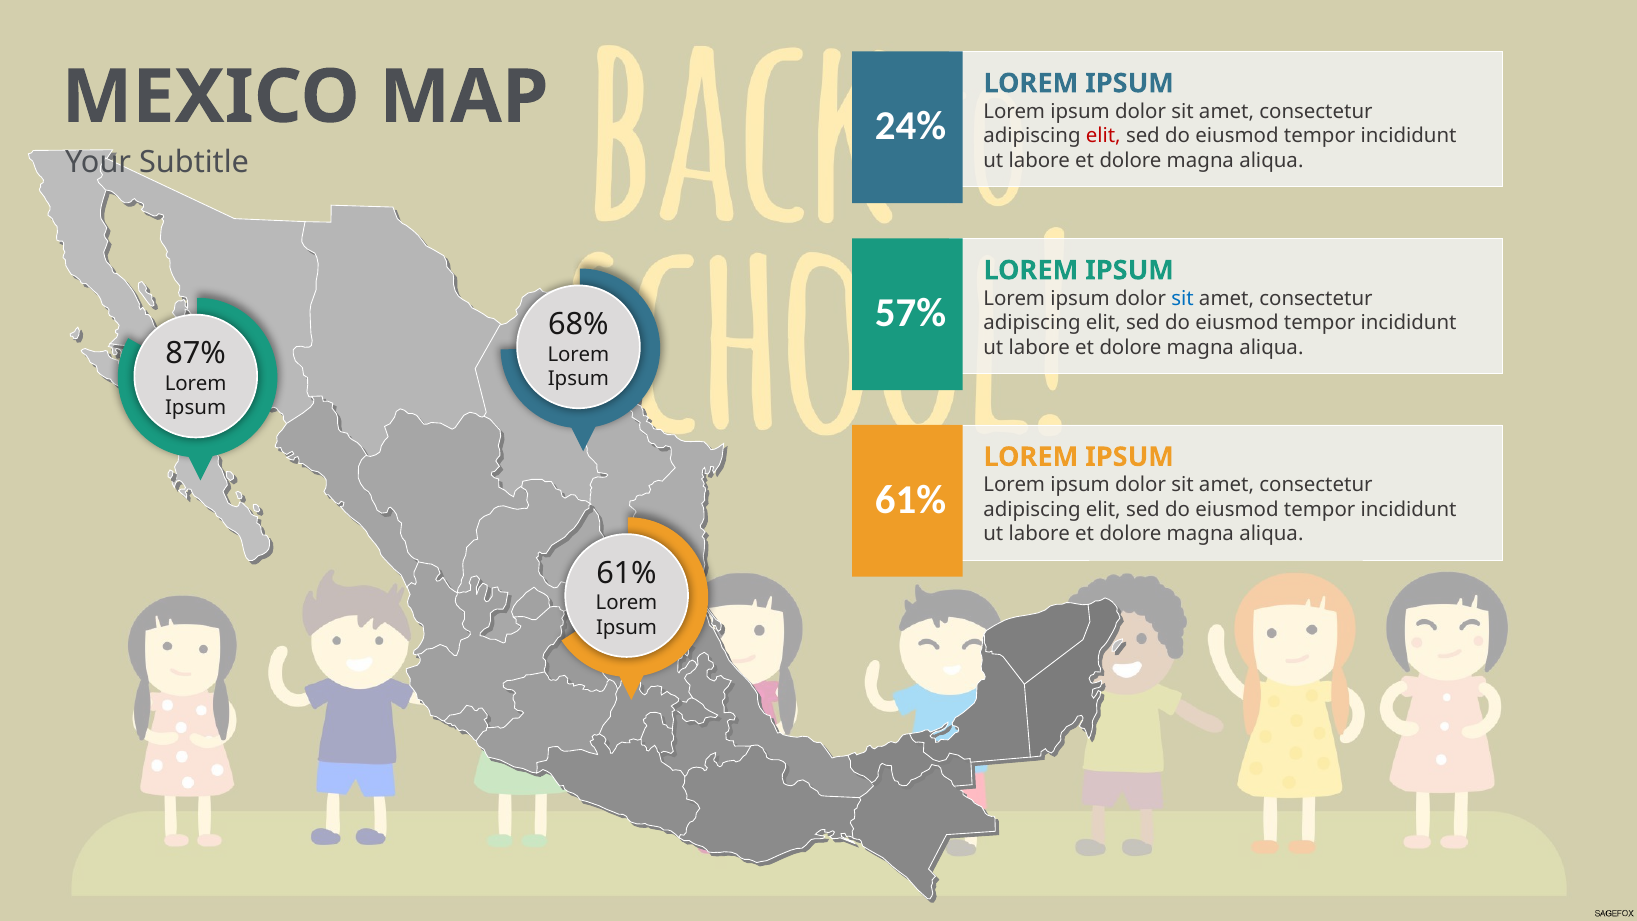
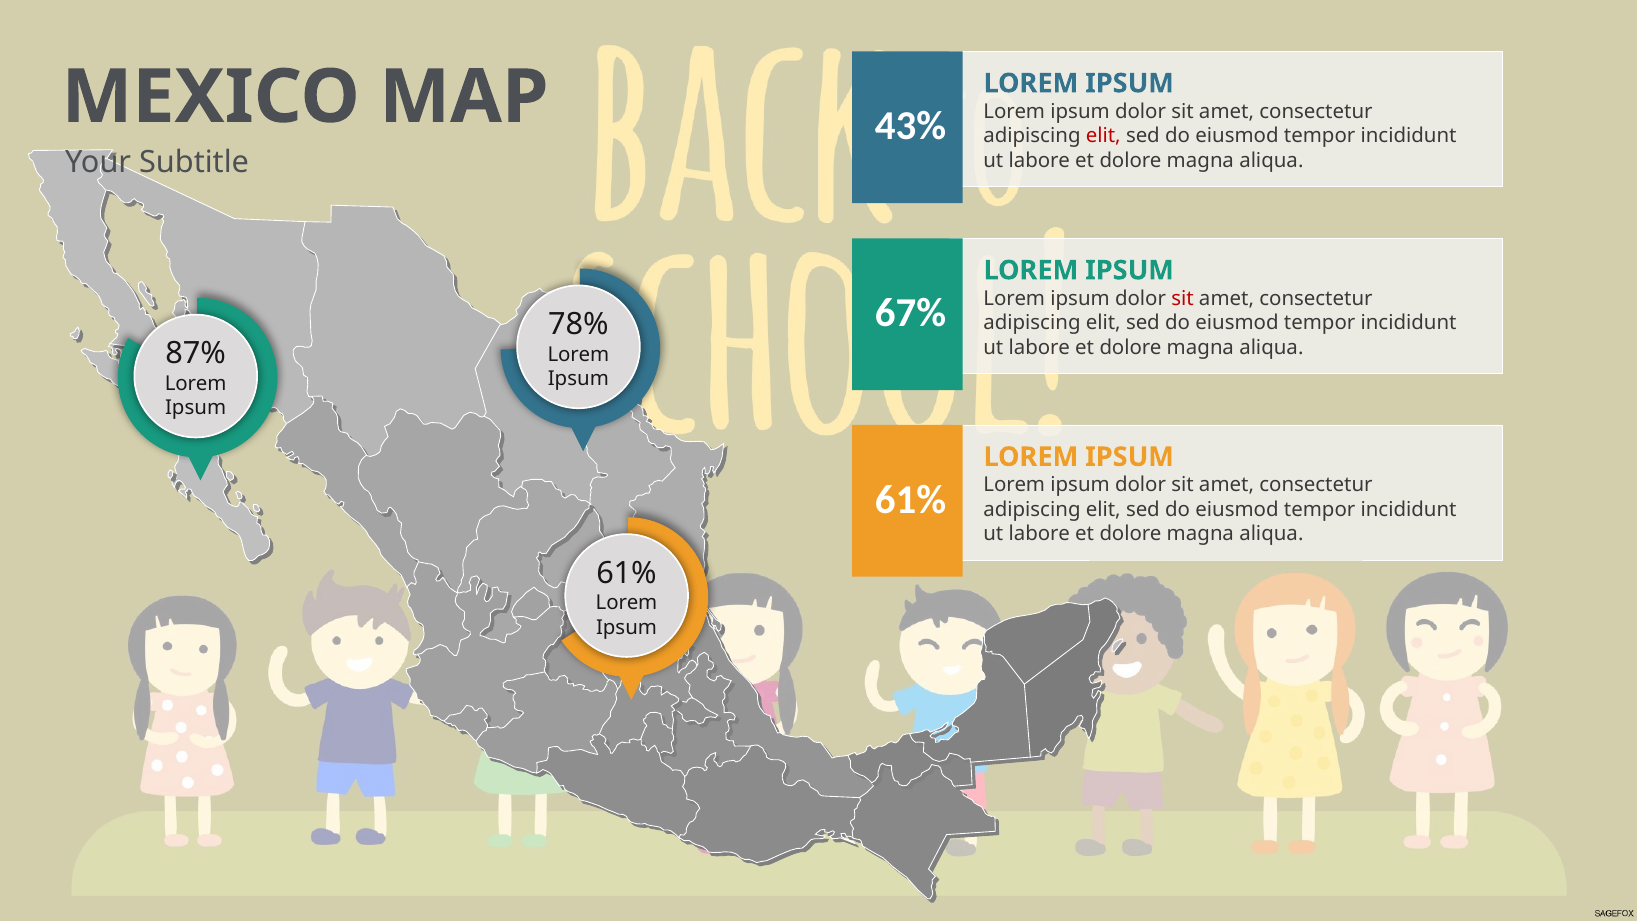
24%: 24% -> 43% (911, 126)
sit colour: blue -> red (1183, 298)
57%: 57% -> 67% (911, 313)
68%: 68% -> 78% (578, 324)
